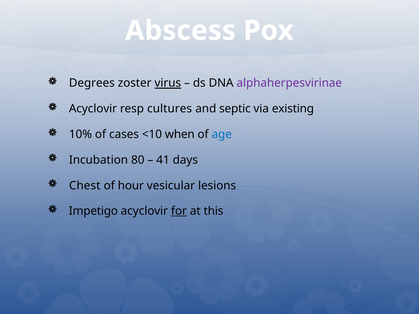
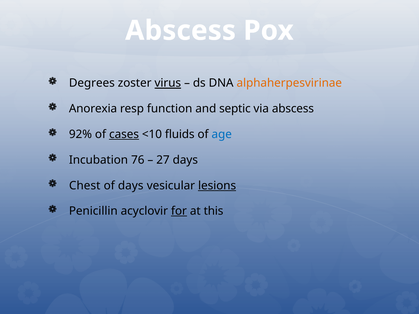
alphaherpesvirinae colour: purple -> orange (289, 83)
Acyclovir: Acyclovir -> Anorexia (93, 109)
cultures: cultures -> function (170, 109)
via existing: existing -> abscess (293, 109)
10%: 10% -> 92% (80, 134)
cases underline: none -> present (124, 134)
when: when -> fluids (180, 134)
80: 80 -> 76 (138, 160)
41: 41 -> 27 (163, 160)
of hour: hour -> days (131, 186)
lesions underline: none -> present (217, 186)
Impetigo: Impetigo -> Penicillin (93, 211)
